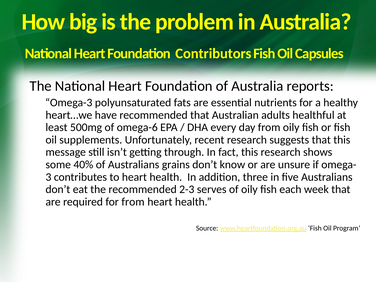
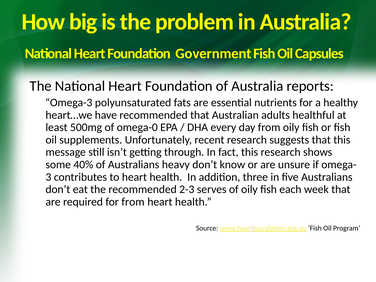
Contributors: Contributors -> Government (214, 54)
omega-6: omega-6 -> omega-0 (137, 127)
grains: grains -> heavy (176, 165)
